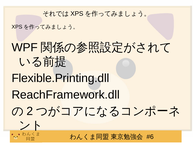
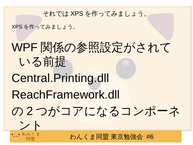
Flexible.Printing.dll: Flexible.Printing.dll -> Central.Printing.dll (60, 78)
